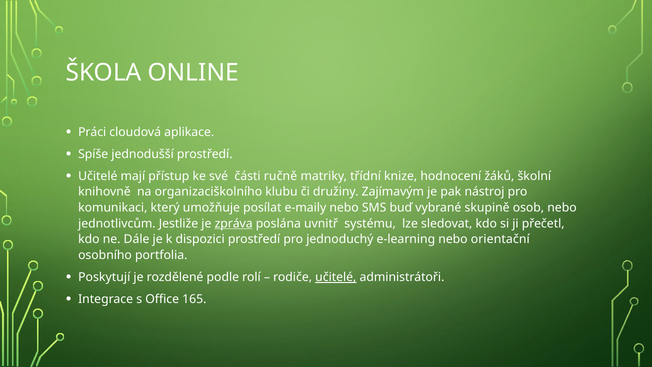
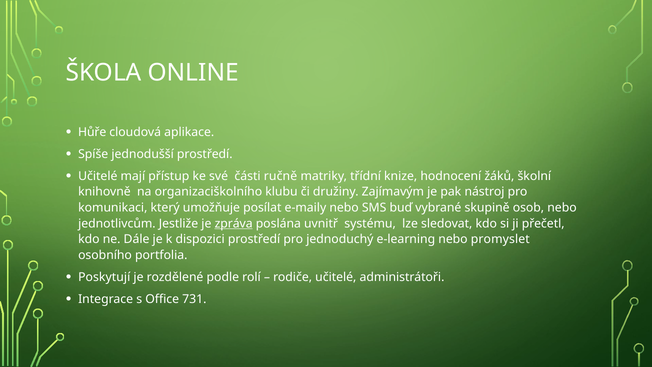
Práci: Práci -> Hůře (92, 132)
orientační: orientační -> promyslet (500, 239)
učitelé underline: present -> none (336, 277)
165: 165 -> 731 (194, 299)
